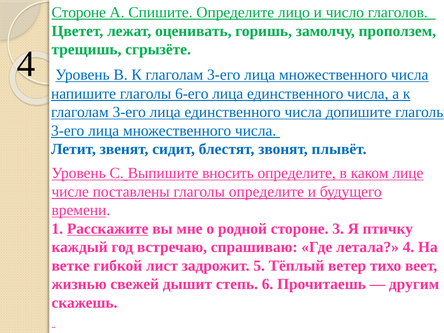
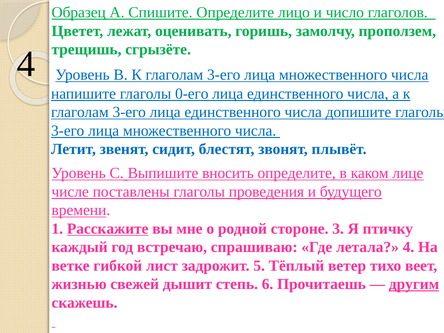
Стороне: Стороне -> Образец (79, 12)
6-его: 6-его -> 0-его (192, 94)
глаголы определите: определите -> проведения (266, 192)
другим underline: none -> present (414, 284)
